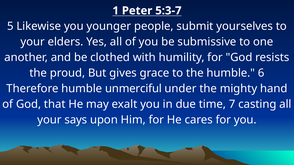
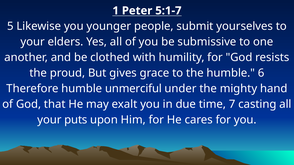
5:3-7: 5:3-7 -> 5:1-7 (168, 11)
says: says -> puts (76, 120)
